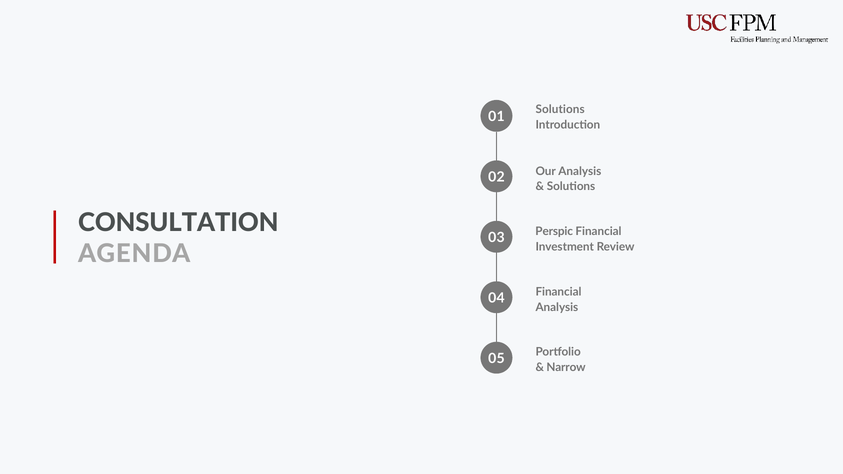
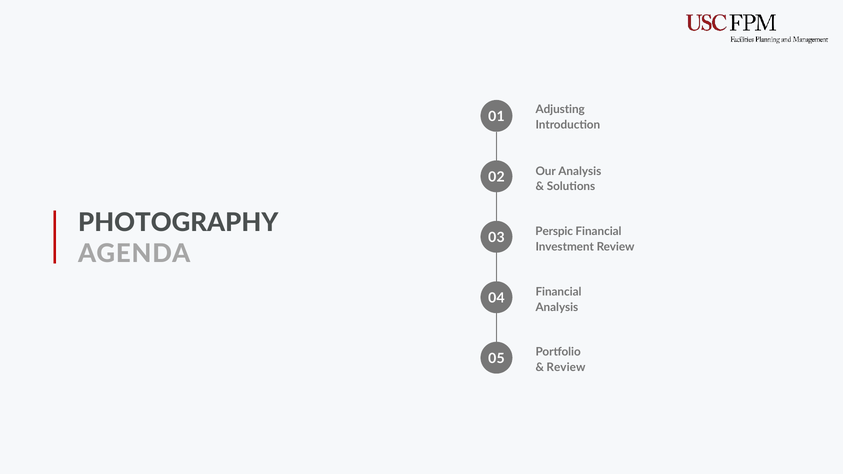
Solutions: Solutions -> Adjusting (560, 110)
CONSULTATION: CONSULTATION -> PHOTOGRAPHY (178, 223)
Narrow: Narrow -> Review (566, 368)
